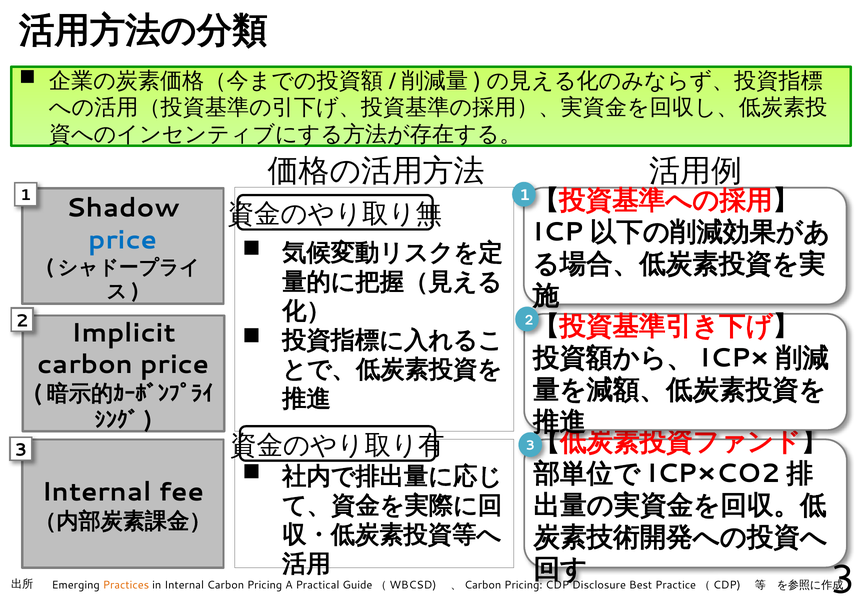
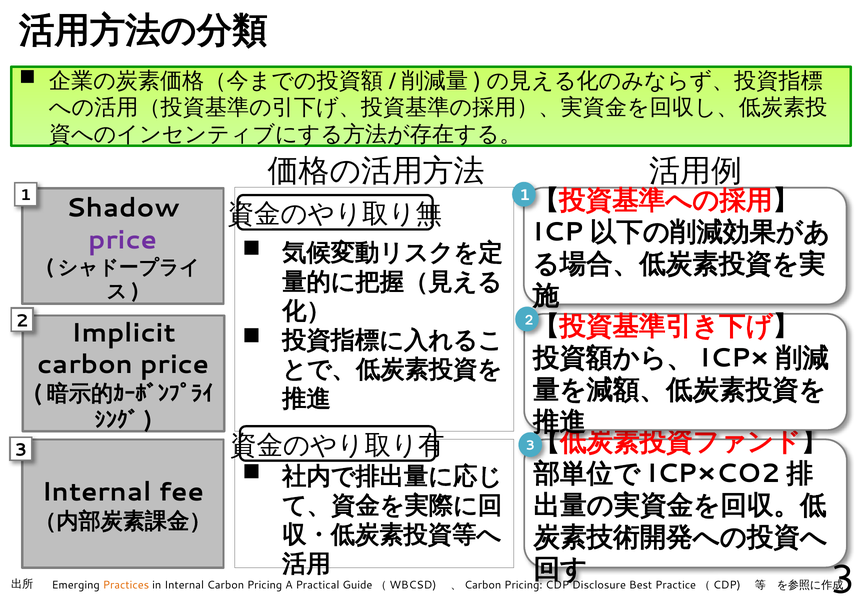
price colour: blue -> purple (123, 240)
